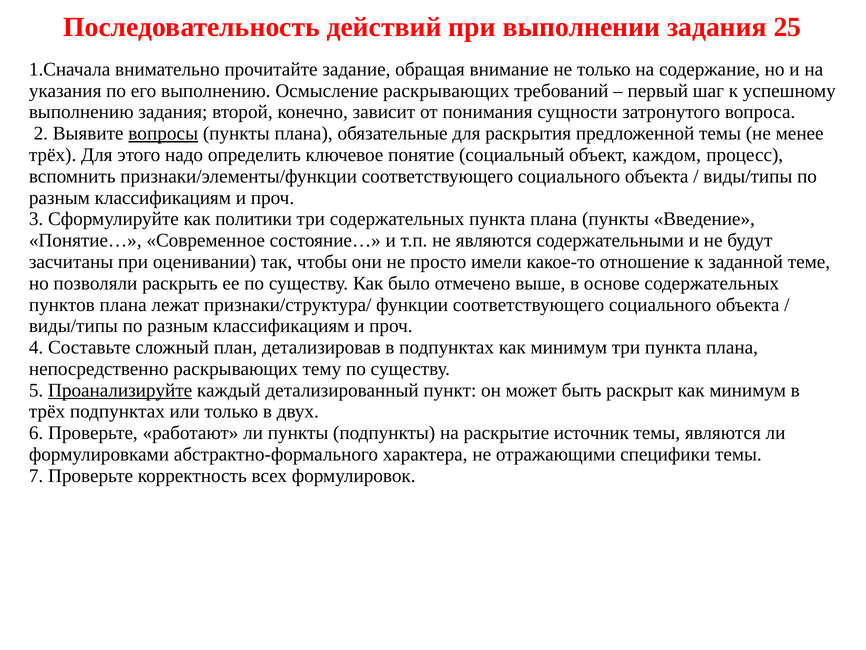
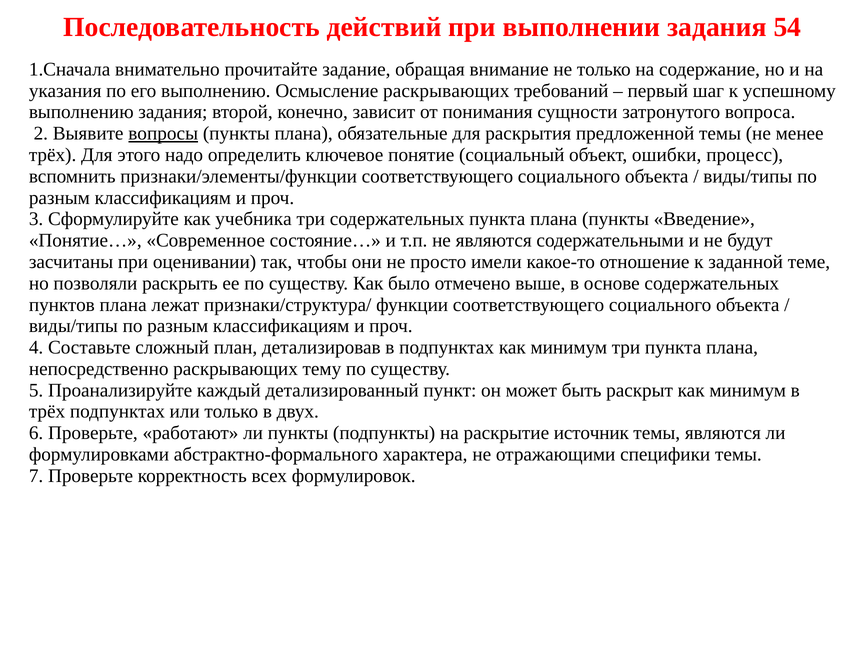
25: 25 -> 54 (787, 27)
каждом: каждом -> ошибки (667, 155)
политики: политики -> учебника (254, 219)
Проанализируйте underline: present -> none (120, 390)
